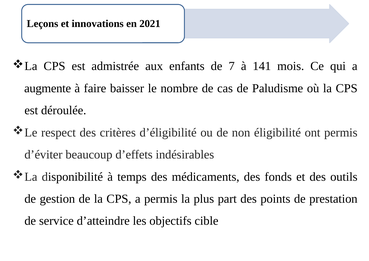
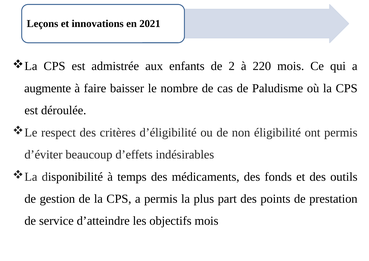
7: 7 -> 2 (232, 66)
141: 141 -> 220 (262, 66)
objectifs cible: cible -> mois (207, 221)
